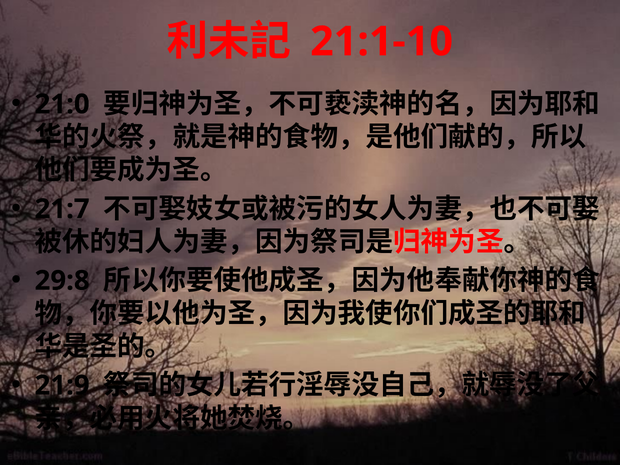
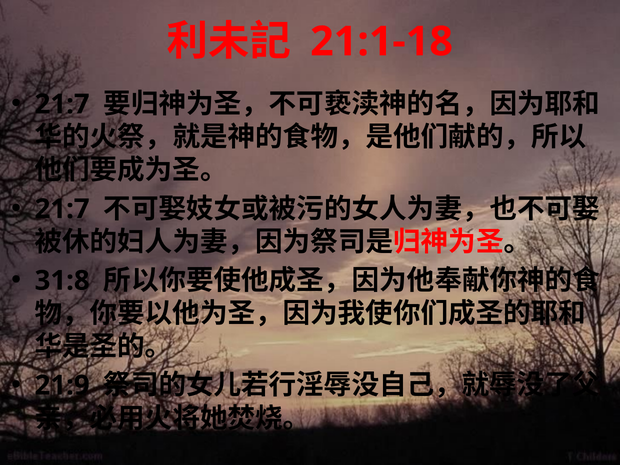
21:1-10: 21:1-10 -> 21:1-18 (382, 42)
21:0: 21:0 -> 21:7 (62, 104)
29:8: 29:8 -> 31:8 (62, 281)
